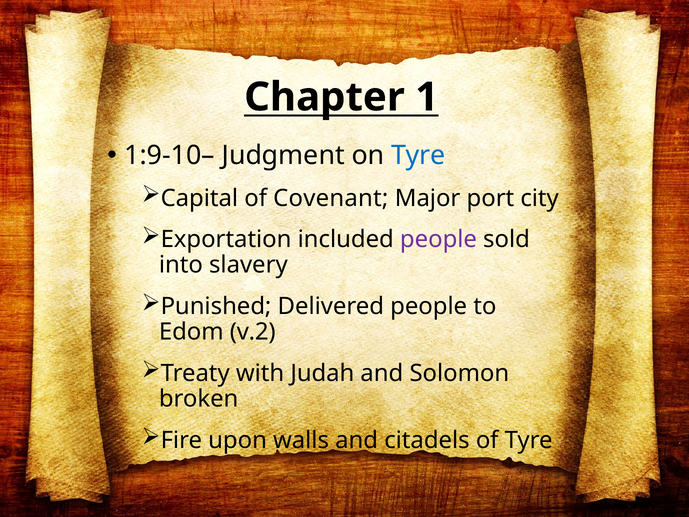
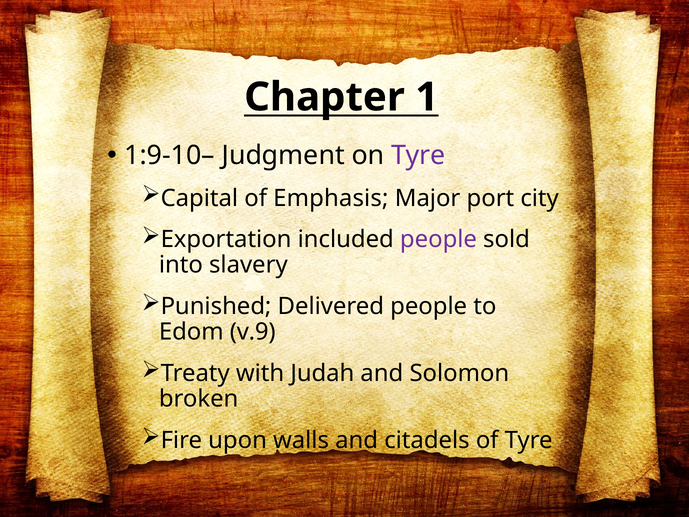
Tyre colour: blue -> purple (418, 155)
Covenant: Covenant -> Emphasis (331, 198)
v.2: v.2 -> v.9 (253, 332)
